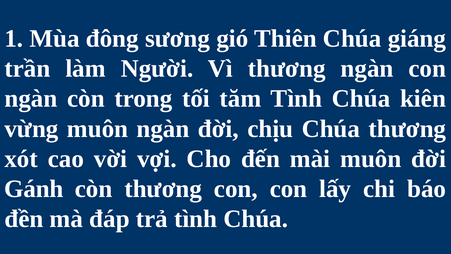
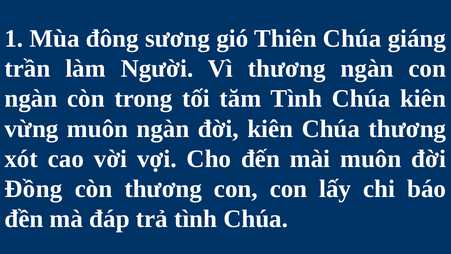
đời chịu: chịu -> kiên (270, 129)
Gánh: Gánh -> Đồng (34, 189)
